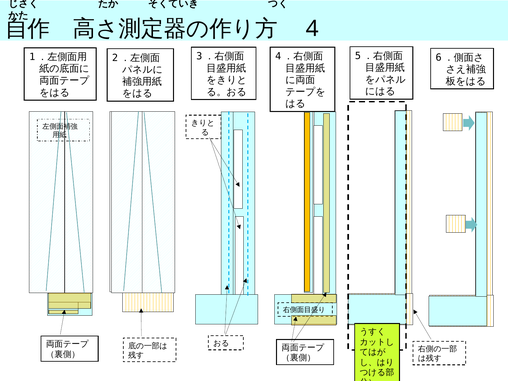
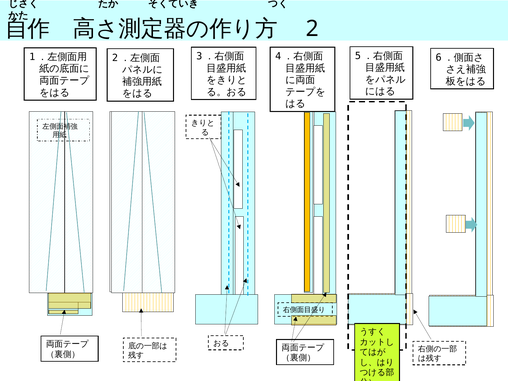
4: 4 -> 2 (312, 29)
